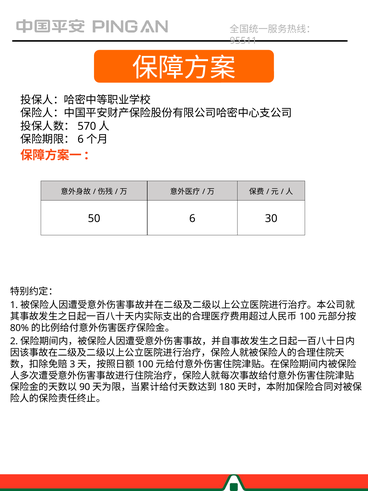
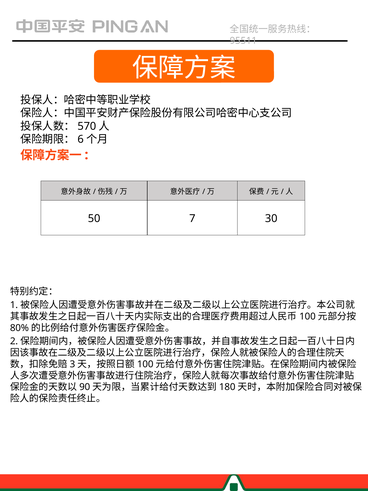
6: 6 -> 7 (192, 218)
